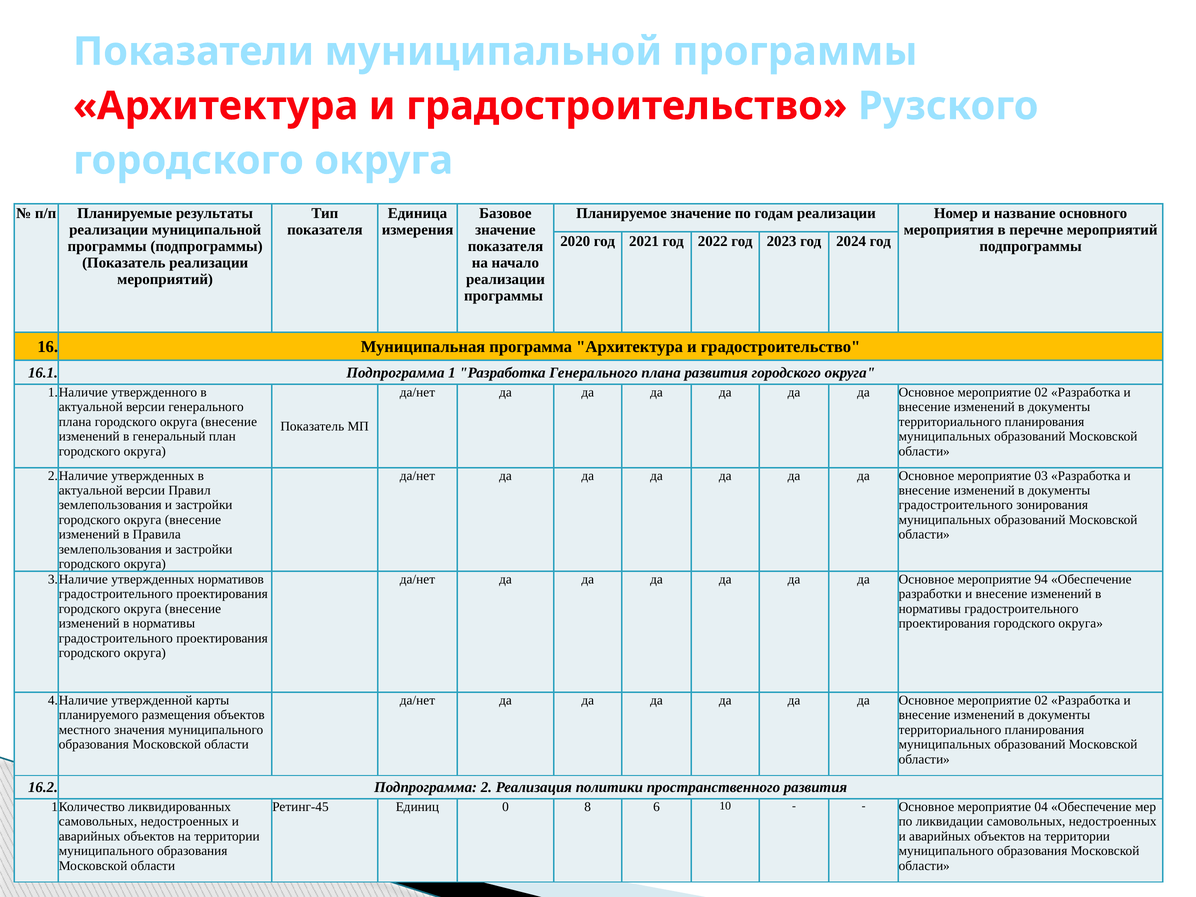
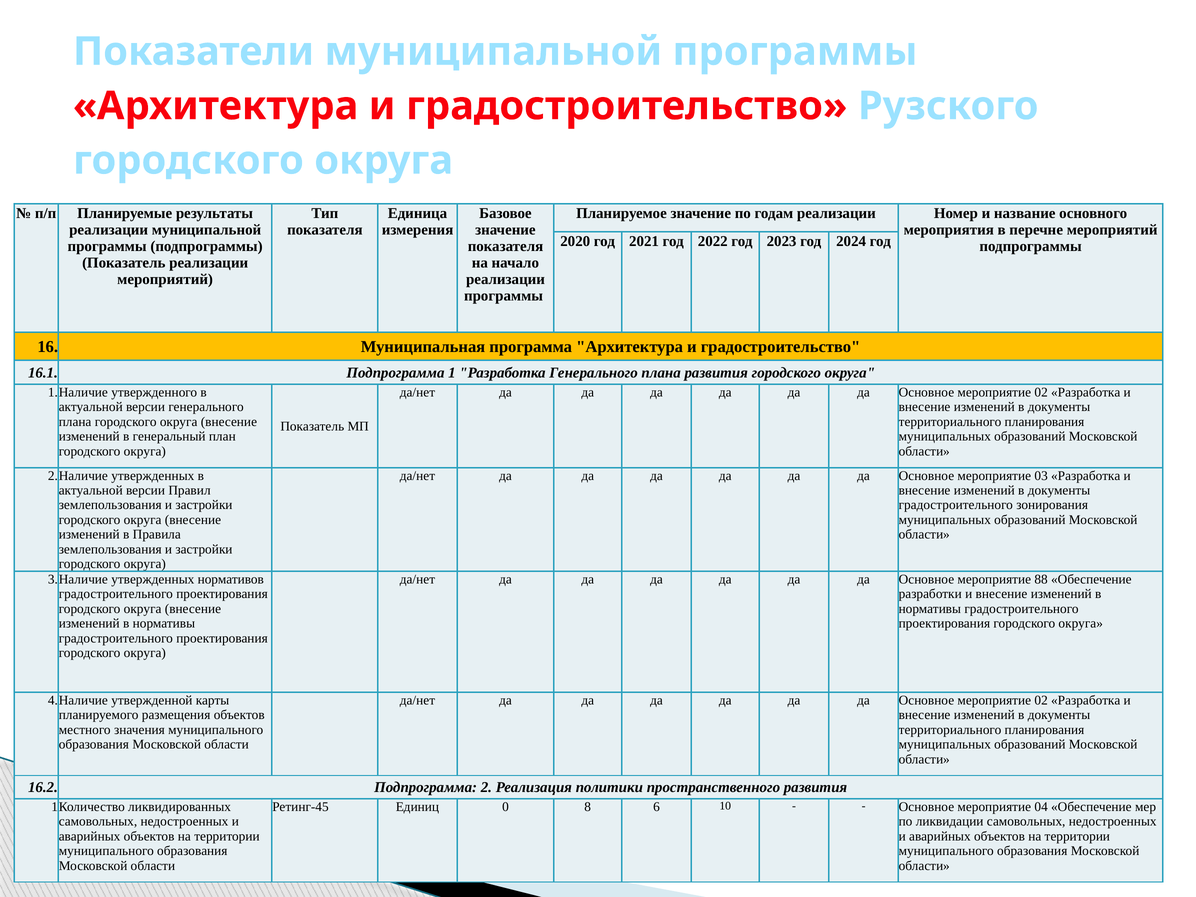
94: 94 -> 88 (1041, 579)
